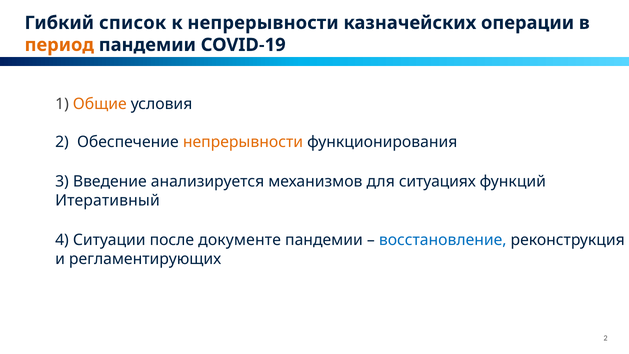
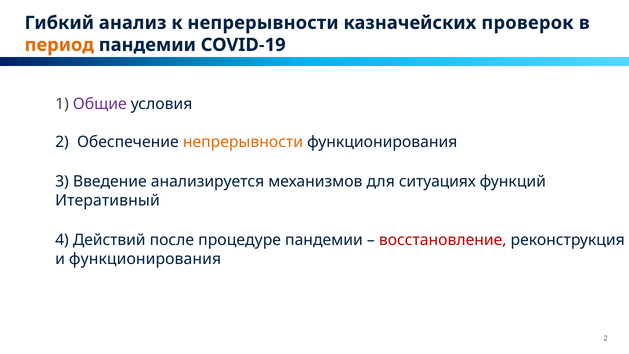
список: список -> анализ (133, 23)
операции: операции -> проверок (527, 23)
Общие colour: orange -> purple (100, 104)
Ситуации: Ситуации -> Действий (109, 240)
документе: документе -> процедуре (240, 240)
восстановление colour: blue -> red (443, 240)
и регламентирующих: регламентирующих -> функционирования (145, 259)
